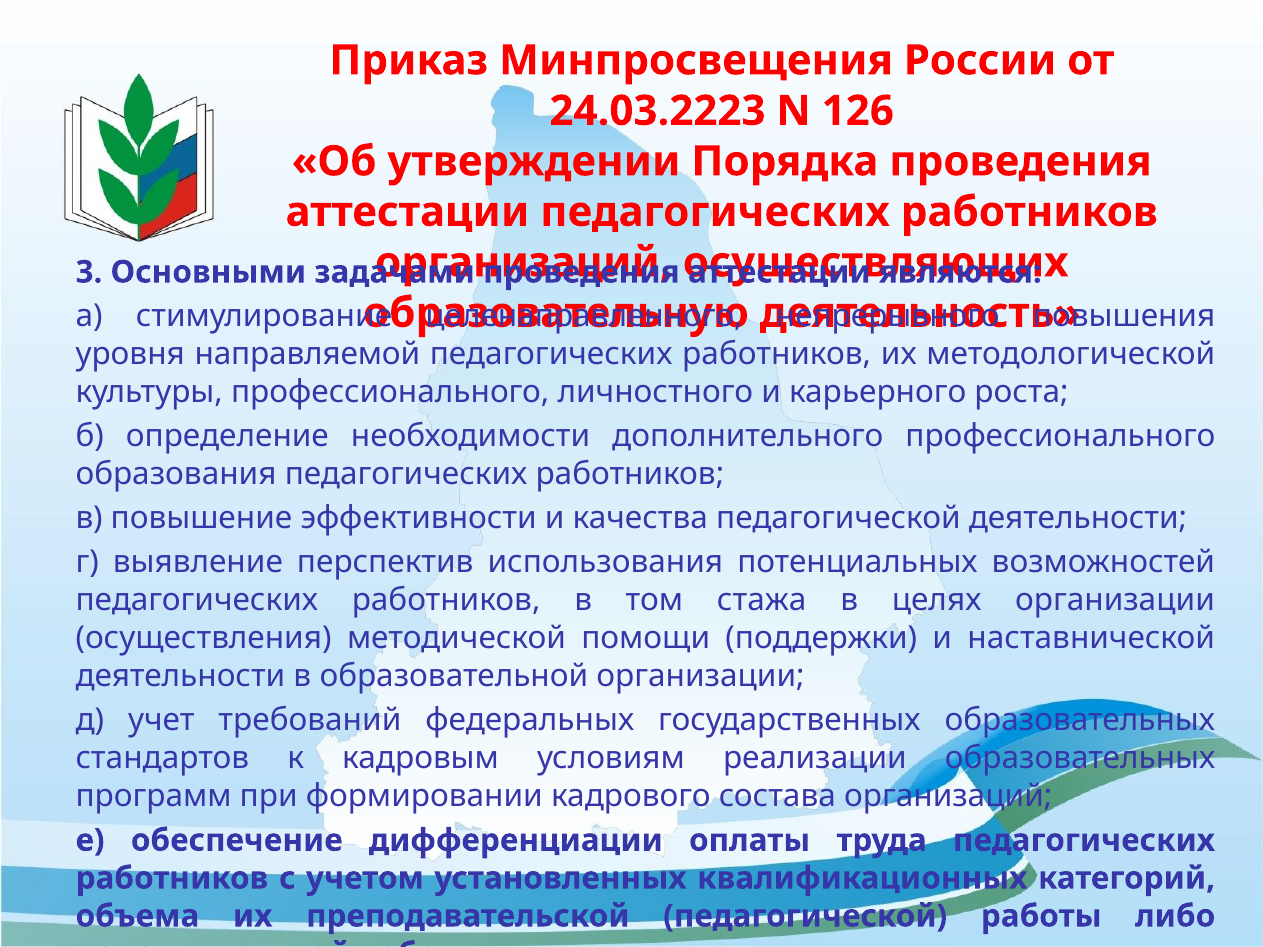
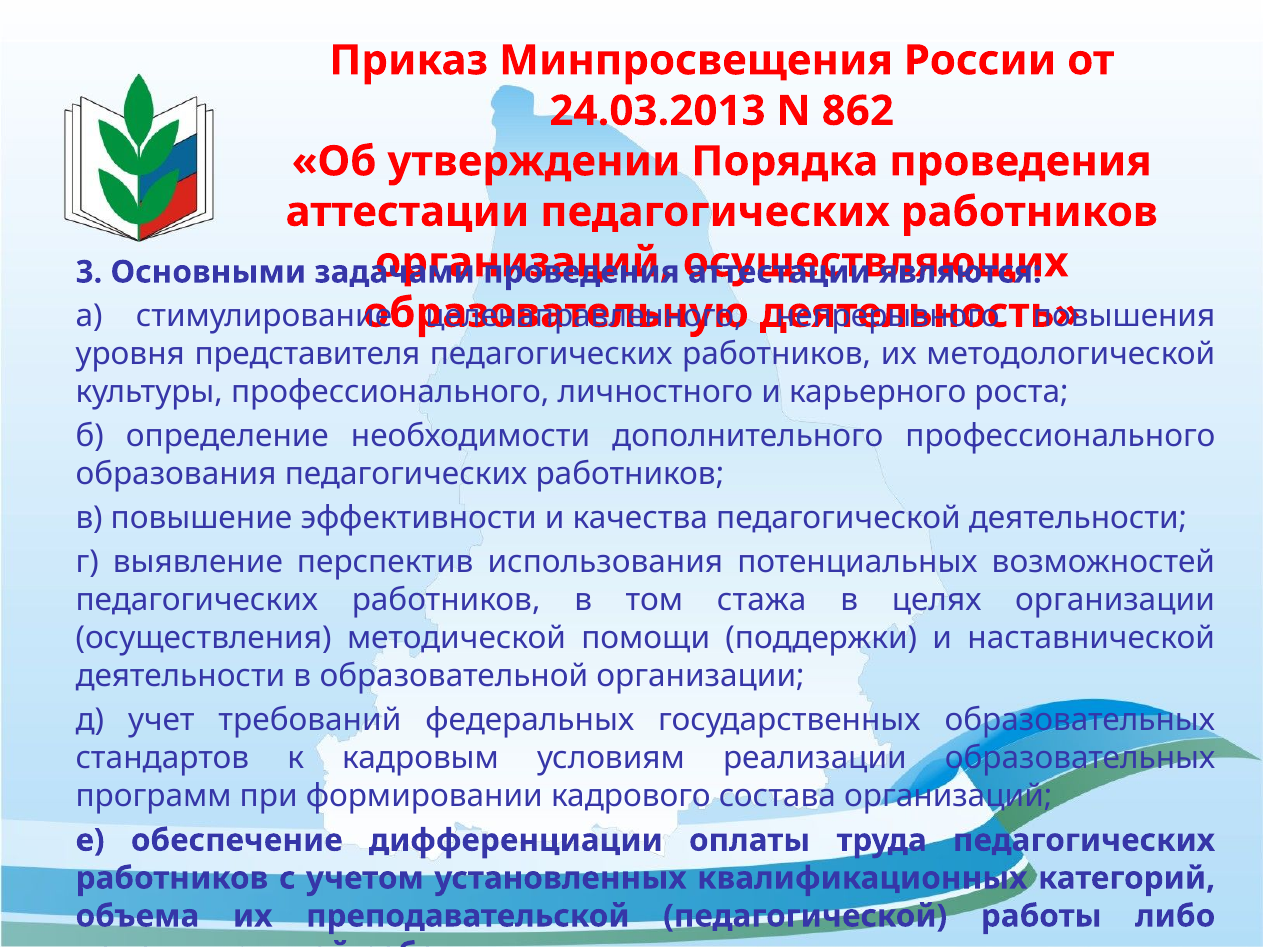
24.03.2223: 24.03.2223 -> 24.03.2013 (658, 111)
126: 126 -> 862 (858, 111)
направляемой: направляемой -> представителя (307, 354)
